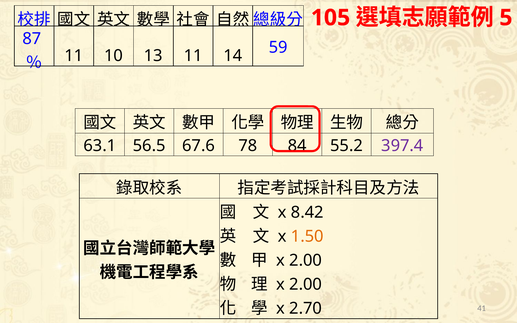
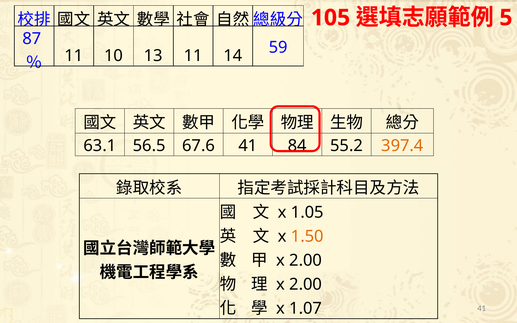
67.6 78: 78 -> 41 (248, 146)
397.4 colour: purple -> orange (402, 146)
8.42: 8.42 -> 1.05 (307, 212)
2.70: 2.70 -> 1.07 (306, 309)
